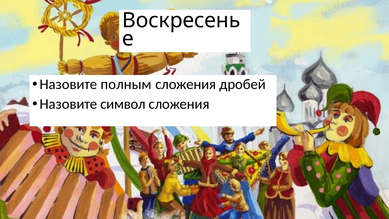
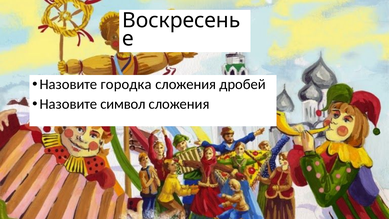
полным: полным -> городка (126, 84)
